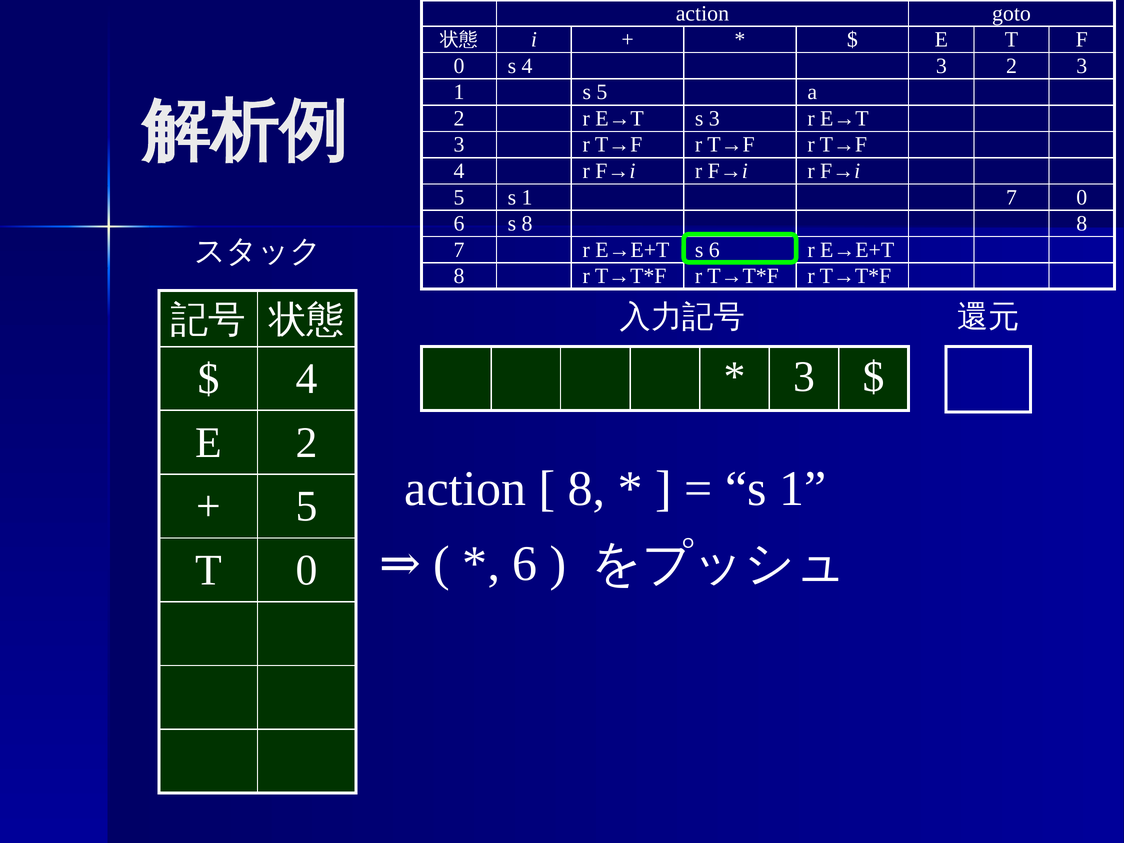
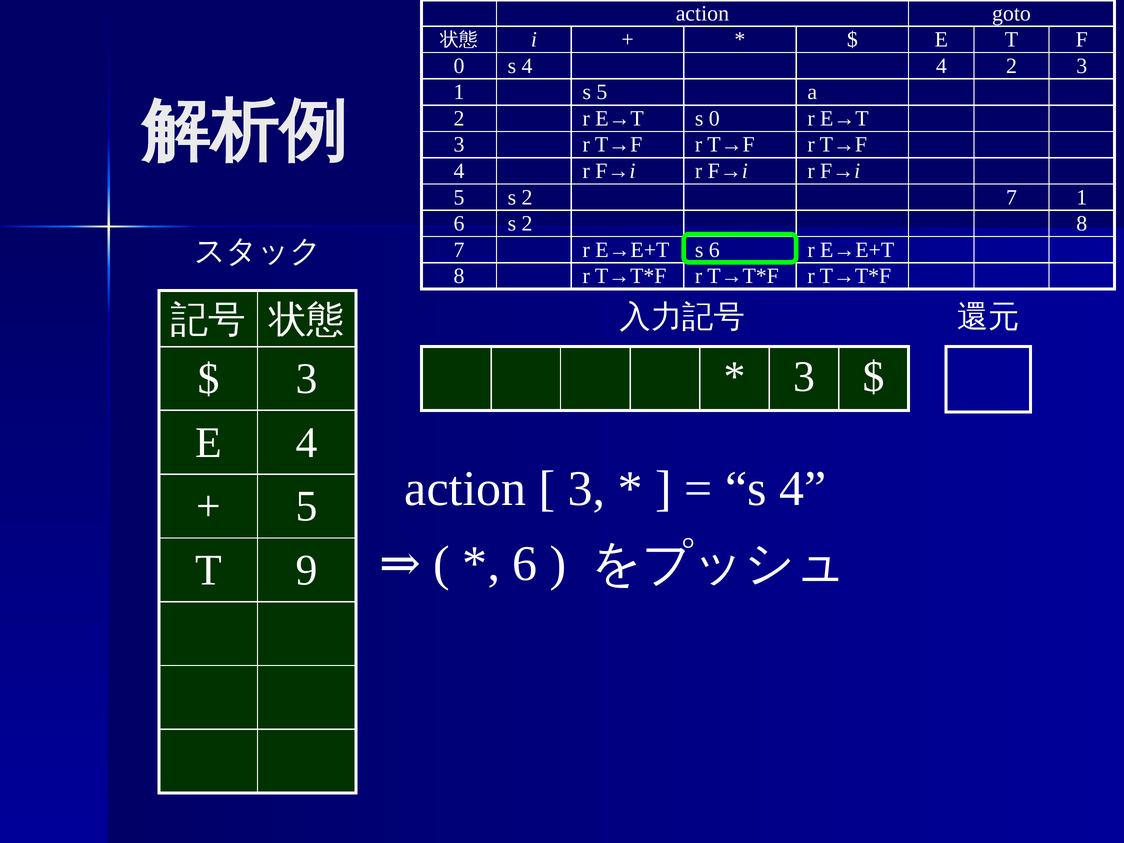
4 3: 3 -> 4 (941, 66)
s 3: 3 -> 0 (714, 118)
5 s 1: 1 -> 2 (527, 197)
7 0: 0 -> 1 (1082, 197)
6 s 8: 8 -> 2 (527, 224)
4: 4 -> 3 (307, 379)
E 2: 2 -> 4 (307, 443)
8: 8 -> 3 (587, 489)
1: 1 -> 4 (803, 489)
T 0: 0 -> 9 (307, 570)
